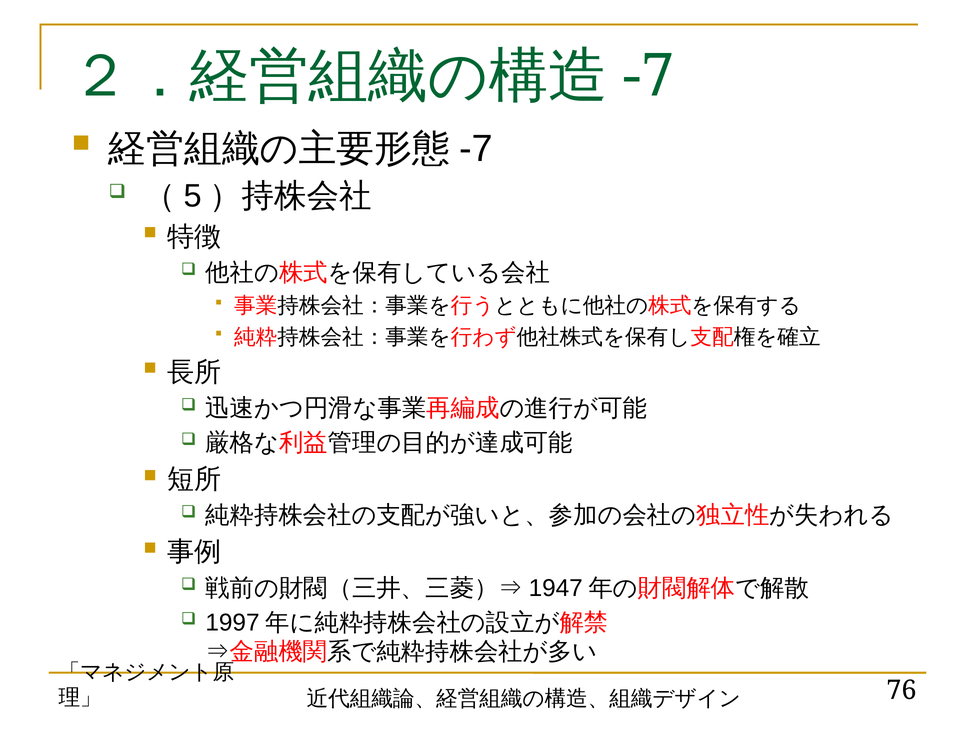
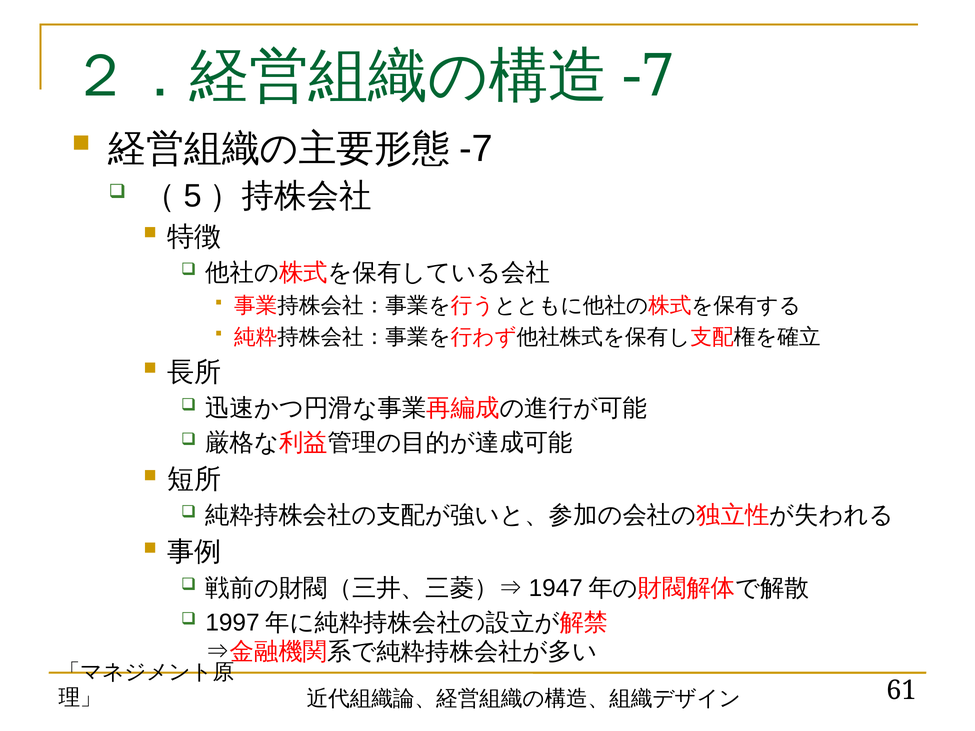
76: 76 -> 61 (901, 691)
